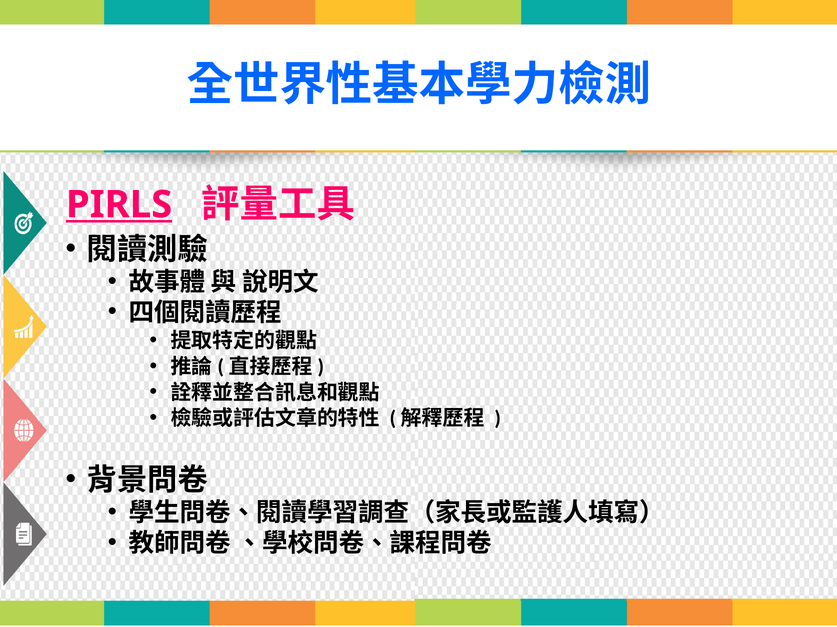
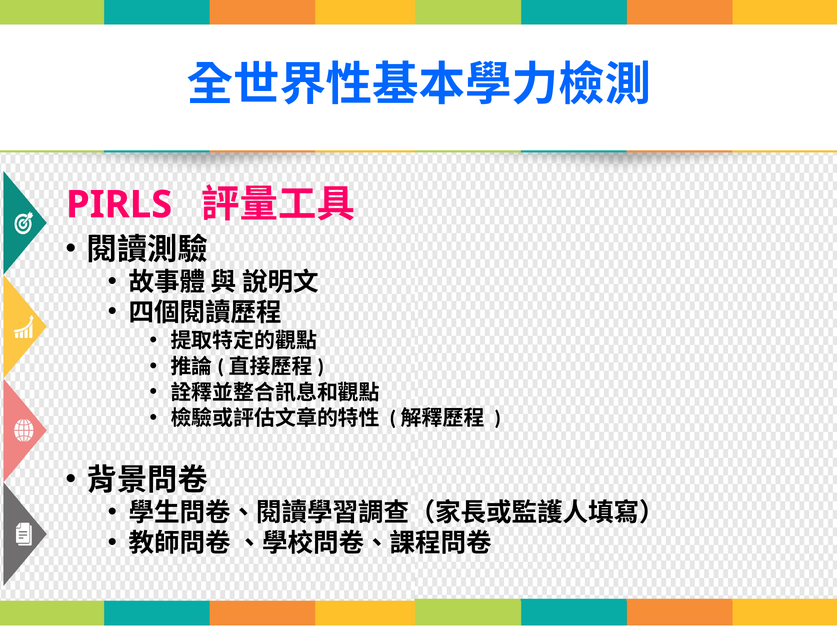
PIRLS underline: present -> none (119, 205)
